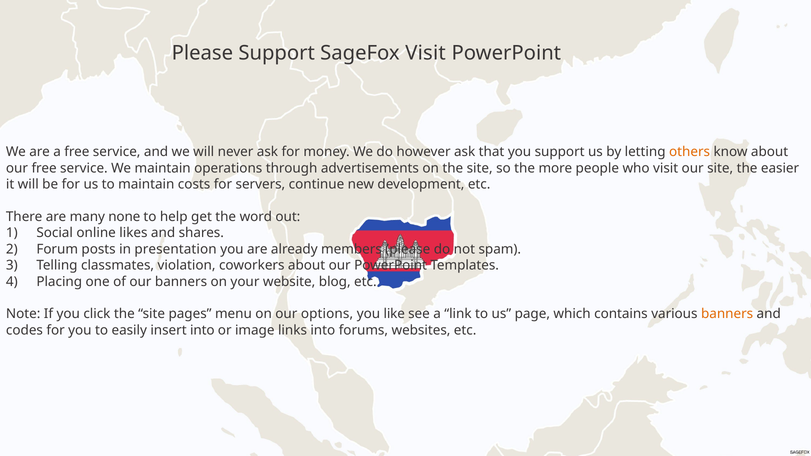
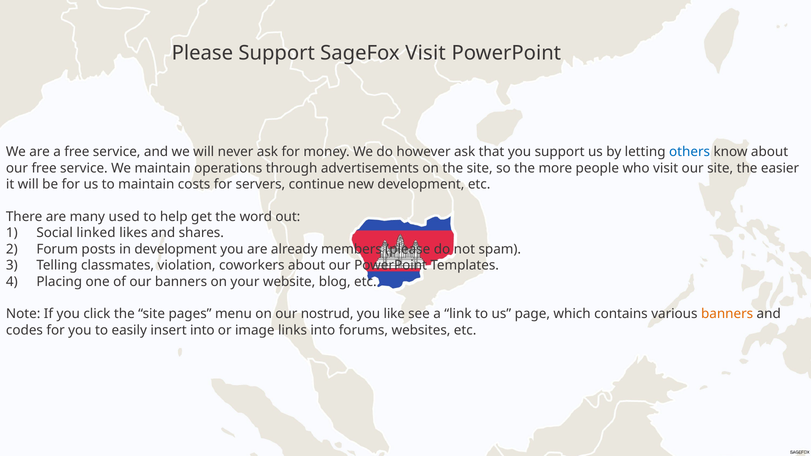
others colour: orange -> blue (690, 152)
none: none -> used (124, 217)
online: online -> linked (96, 233)
in presentation: presentation -> development (176, 249)
options: options -> nostrud (327, 314)
